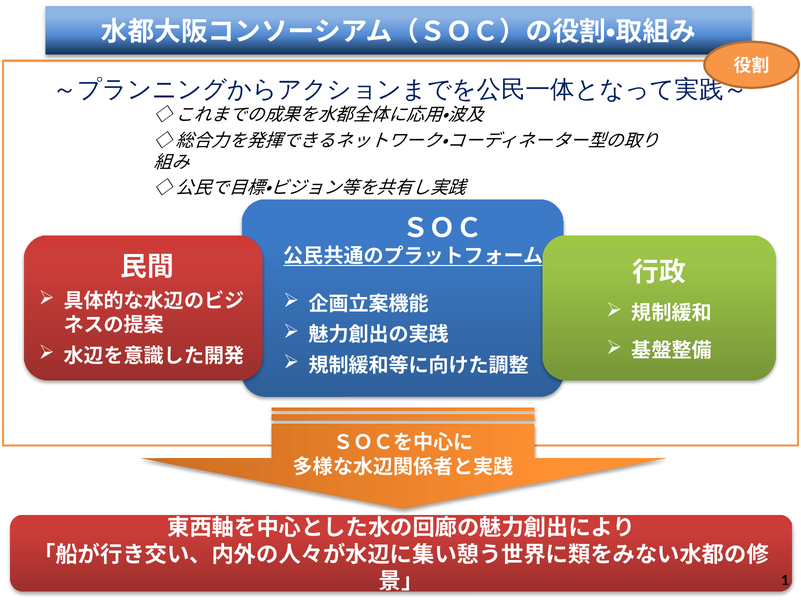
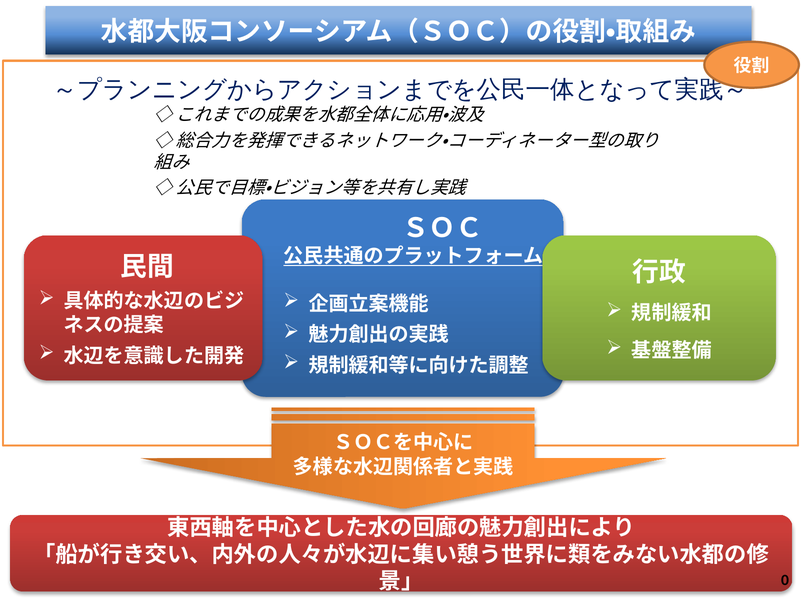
1: 1 -> 0 (785, 580)
